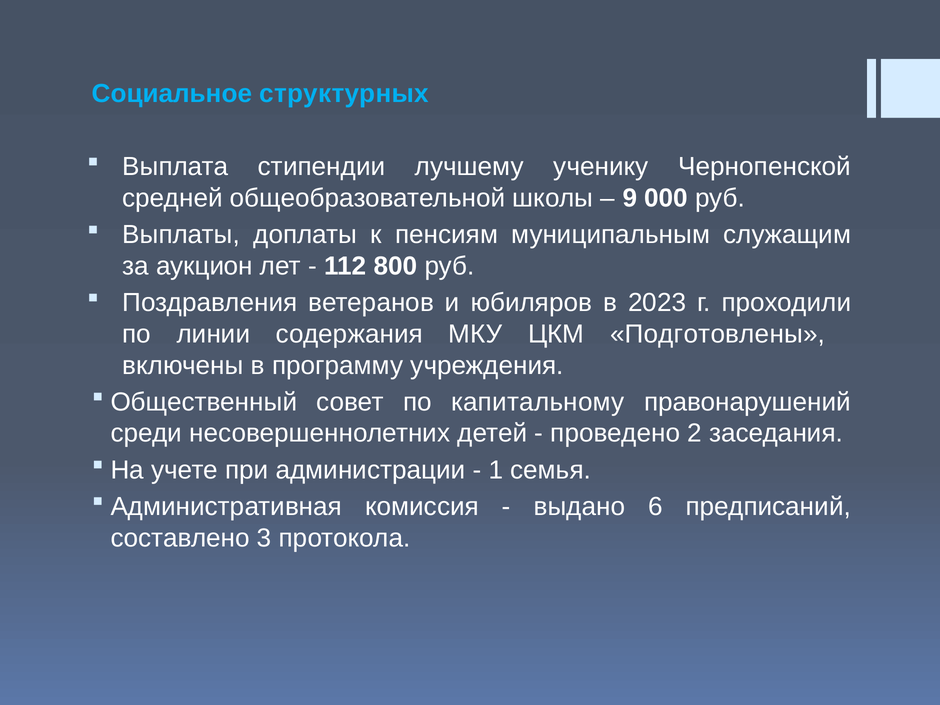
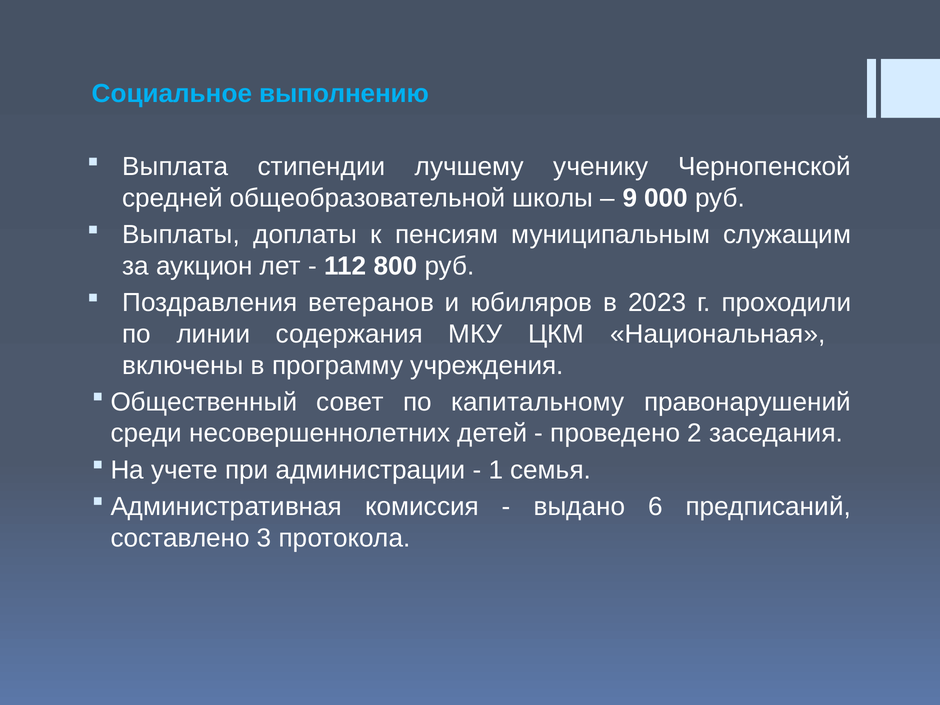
структурных: структурных -> выполнению (344, 93)
Подготовлены: Подготовлены -> Национальная (718, 334)
